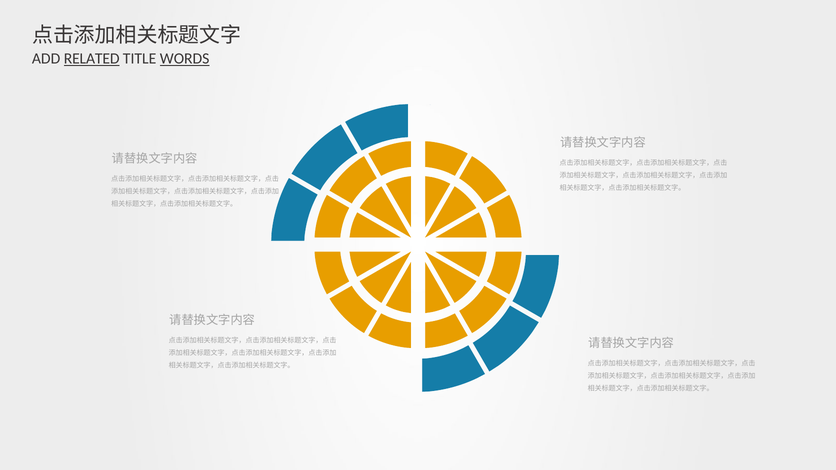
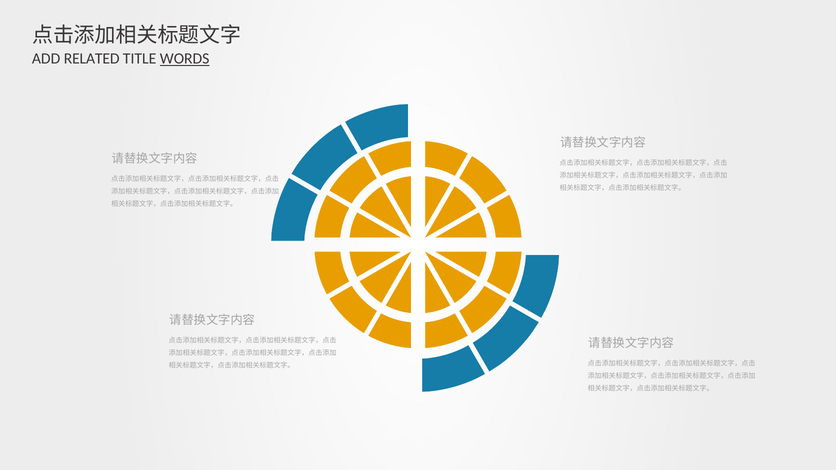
RELATED underline: present -> none (92, 59)
